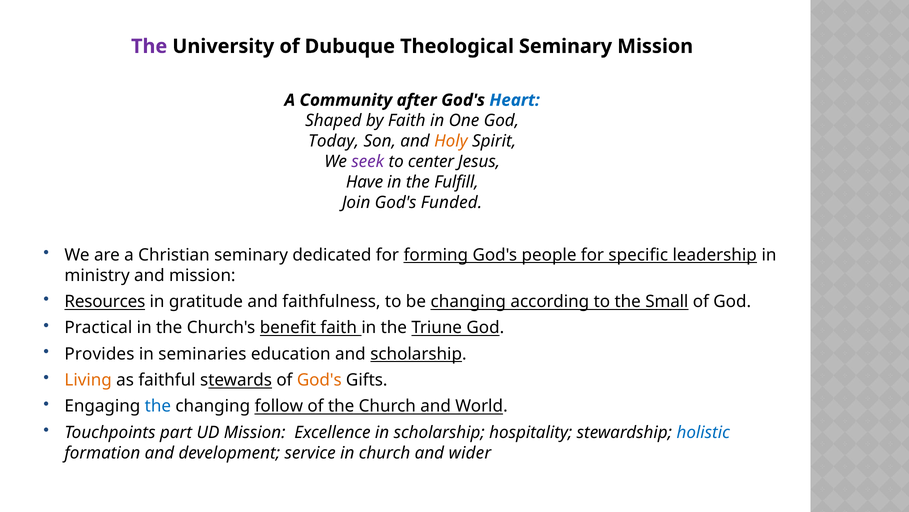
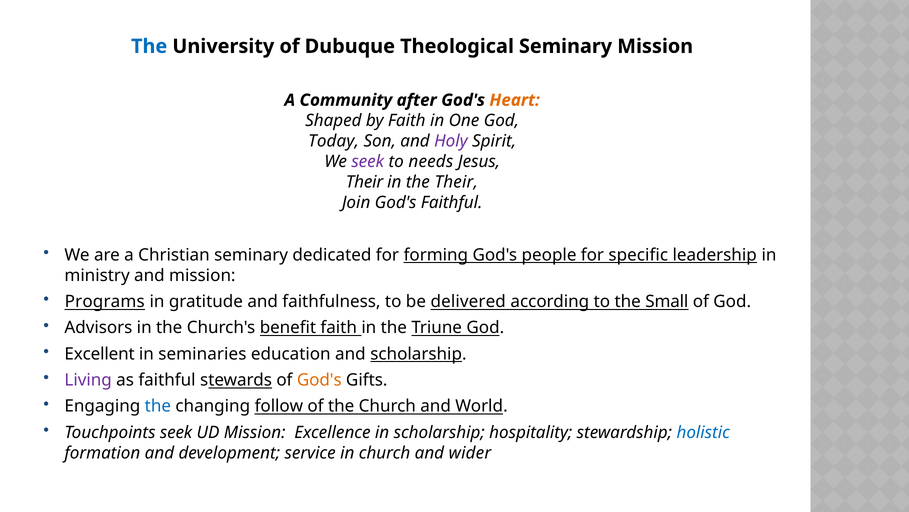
The colour: purple -> blue (149, 46)
Heart colour: blue -> orange (515, 100)
Holy colour: orange -> purple (451, 141)
center: center -> needs (431, 161)
Have: Have -> Their (365, 182)
the Fulfill: Fulfill -> Their (456, 182)
God's Funded: Funded -> Faithful (452, 202)
Resources: Resources -> Programs (105, 301)
be changing: changing -> delivered (468, 301)
Practical: Practical -> Advisors (98, 327)
Provides: Provides -> Excellent (100, 353)
Living colour: orange -> purple (88, 380)
Touchpoints part: part -> seek (176, 432)
